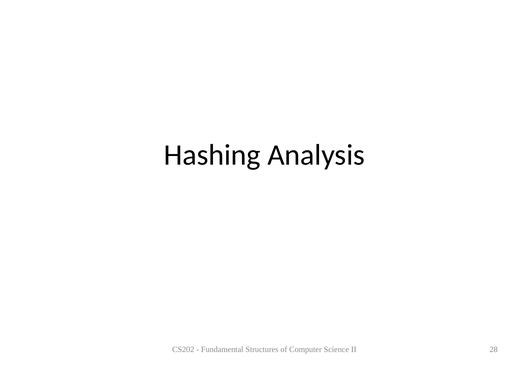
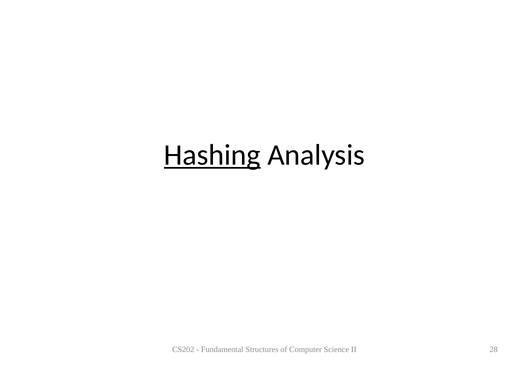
Hashing underline: none -> present (212, 155)
